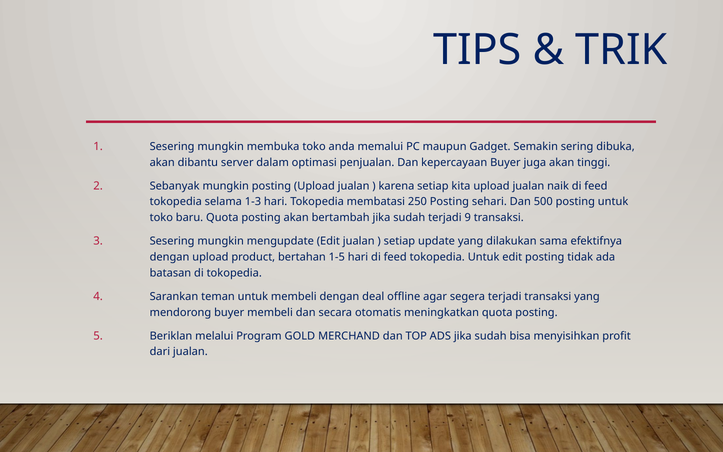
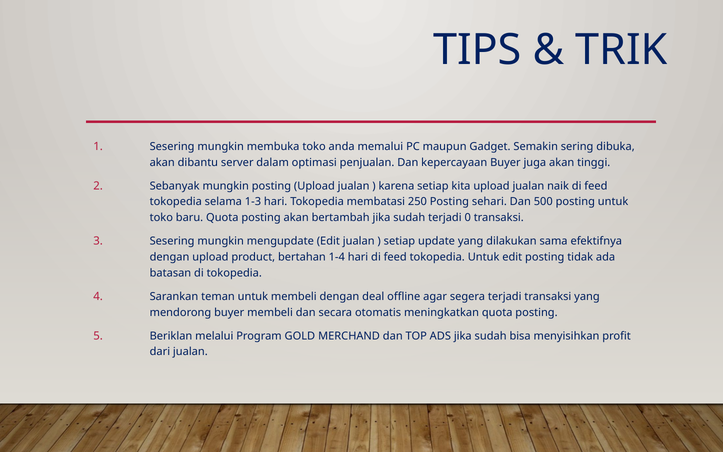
9: 9 -> 0 (468, 218)
1-5: 1-5 -> 1-4 (337, 257)
